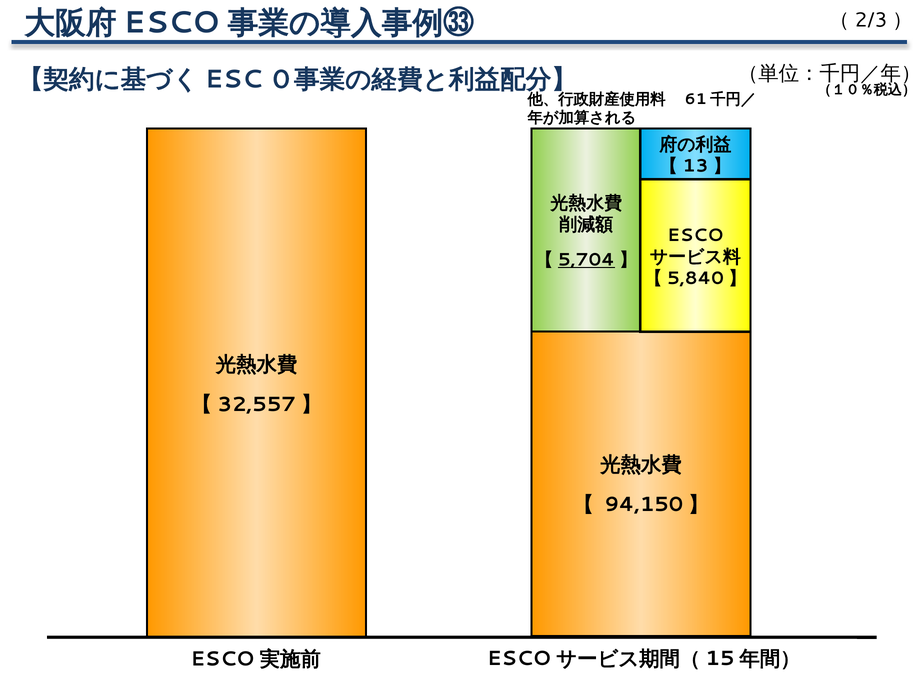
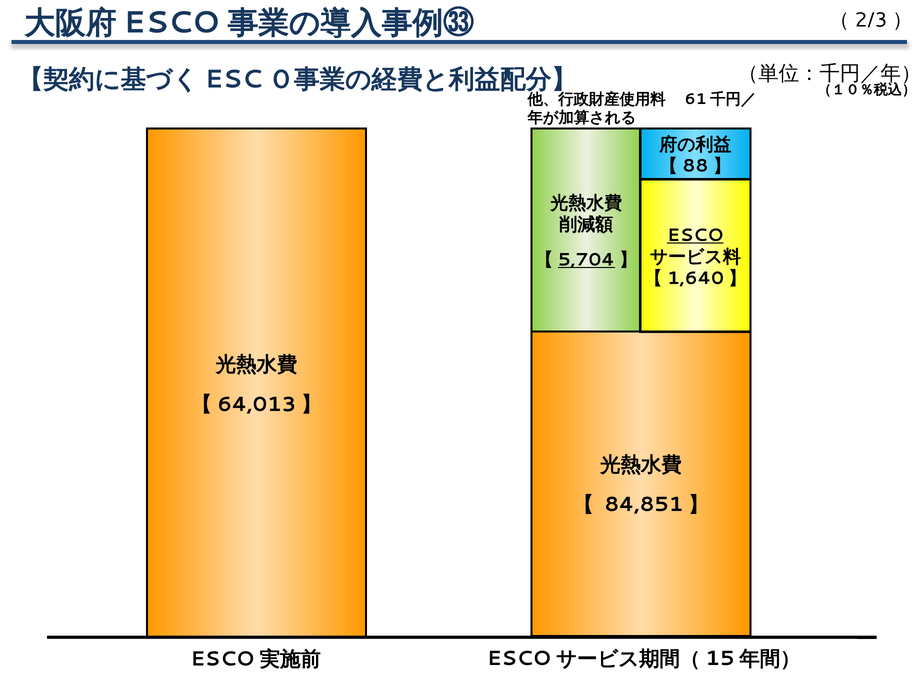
13: 13 -> 88 (695, 166)
ESCO underline: none -> present (695, 235)
5,840: 5,840 -> 1,640 (696, 278)
32,557: 32,557 -> 64,013 (257, 404)
94,150: 94,150 -> 84,851 (644, 504)
